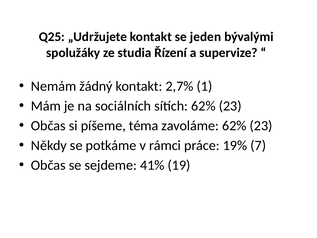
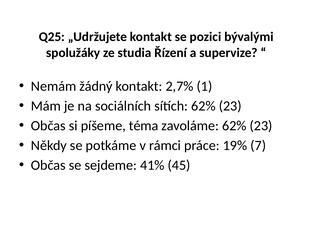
jeden: jeden -> pozici (205, 37)
19: 19 -> 45 (179, 165)
